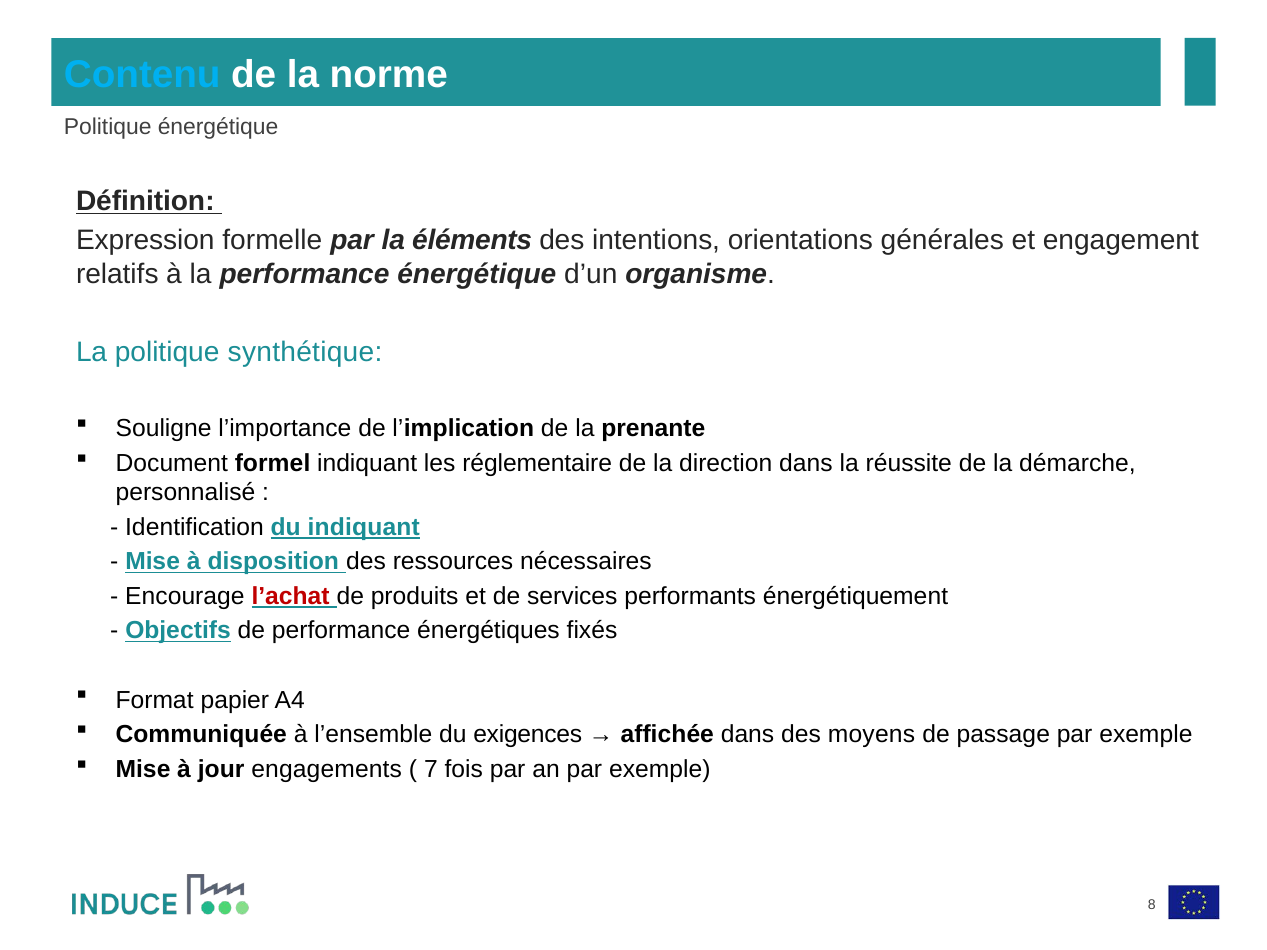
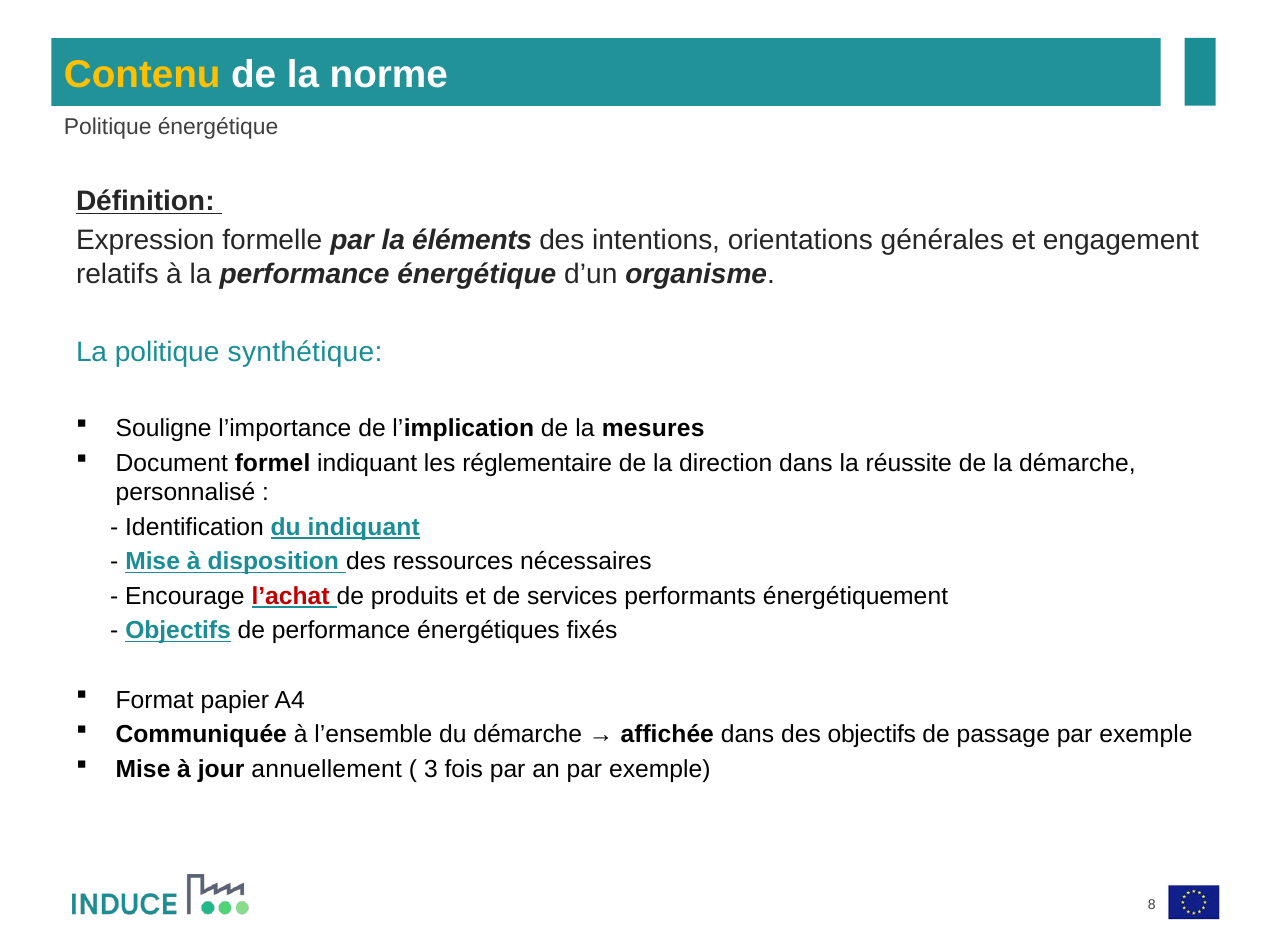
Contenu colour: light blue -> yellow (142, 75)
prenante: prenante -> mesures (653, 428)
du exigences: exigences -> démarche (528, 735)
des moyens: moyens -> objectifs (872, 735)
engagements: engagements -> annuellement (327, 769)
7: 7 -> 3 (431, 769)
